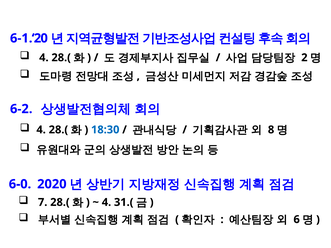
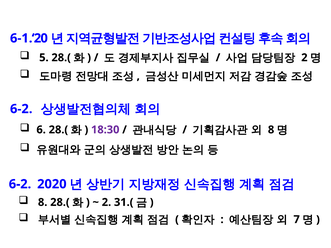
4: 4 -> 5 (44, 58)
4: 4 -> 6 (41, 130)
18:30 colour: blue -> purple (105, 130)
6-0: 6-0 -> 6-2 (20, 184)
7: 7 -> 8 (43, 202)
4: 4 -> 2 (106, 202)
6: 6 -> 7 (297, 220)
